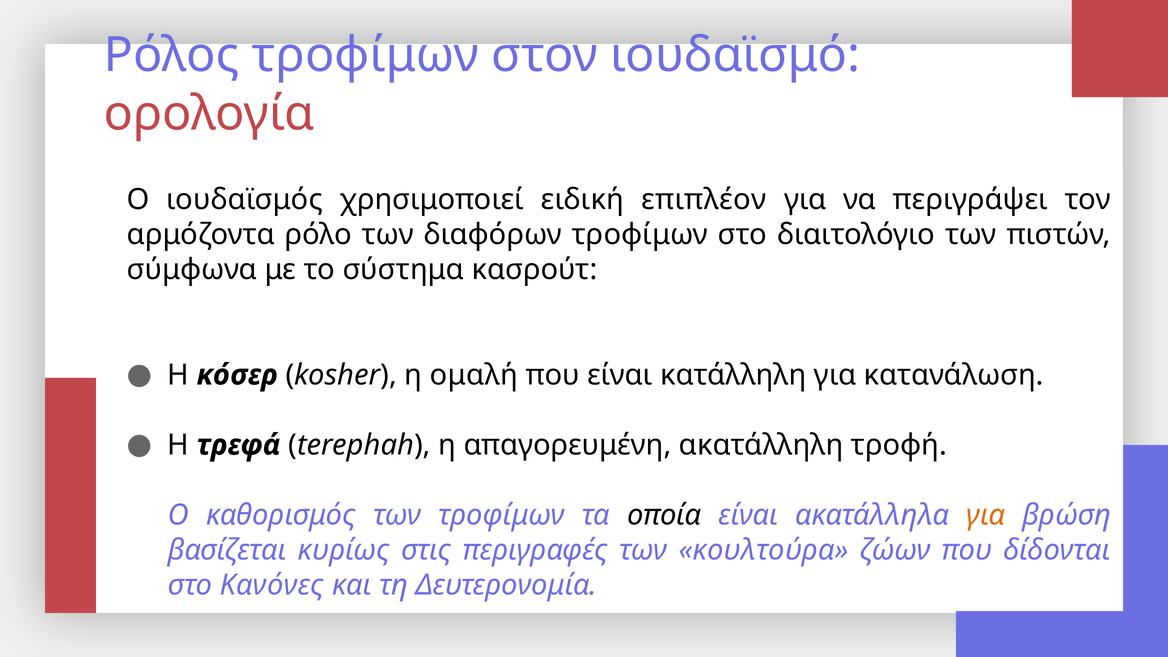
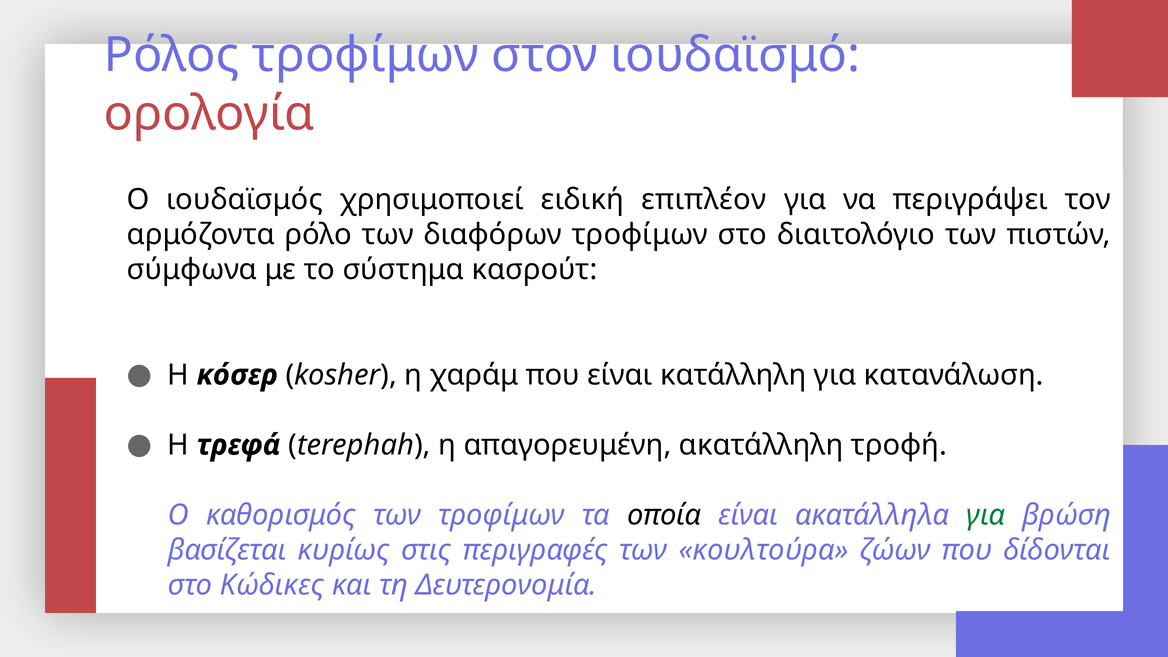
ομαλή: ομαλή -> χαράμ (474, 375)
για colour: orange -> green (986, 515)
Κανόνες: Κανόνες -> Κώδικες (272, 585)
